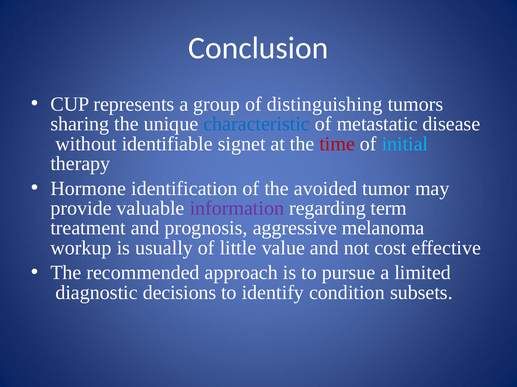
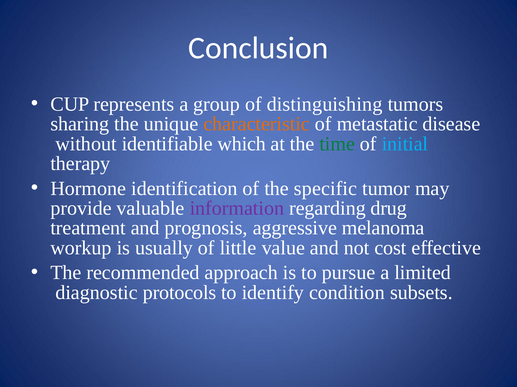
characteristic colour: blue -> orange (257, 124)
signet: signet -> which (242, 144)
time colour: red -> green (337, 144)
avoided: avoided -> specific (326, 189)
term: term -> drug (389, 209)
decisions: decisions -> protocols (180, 293)
